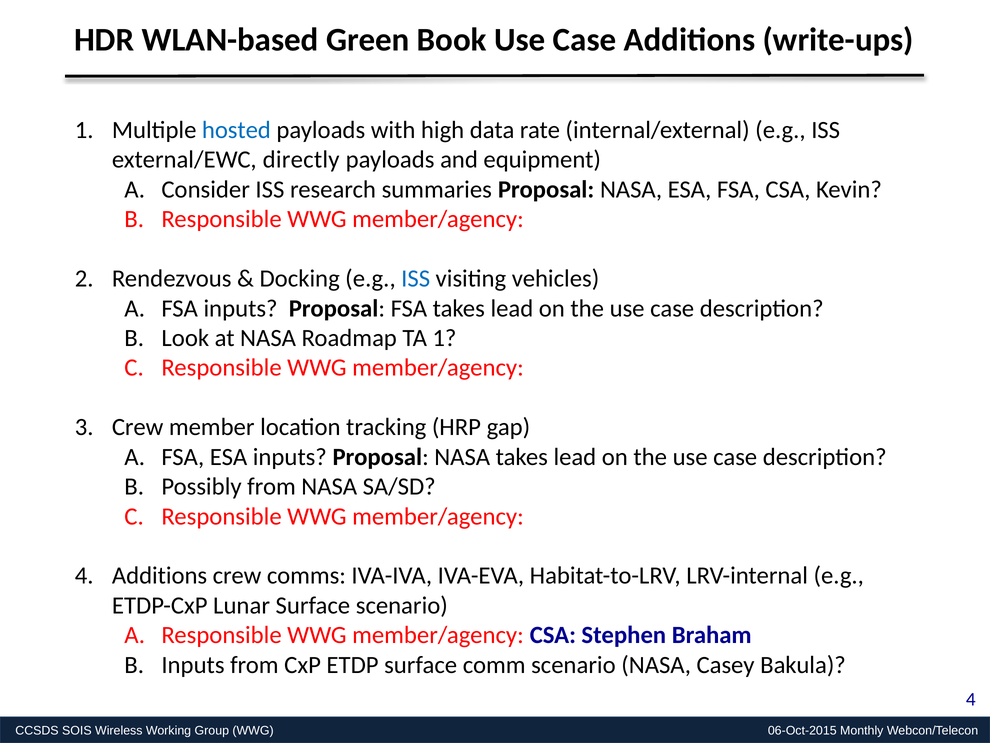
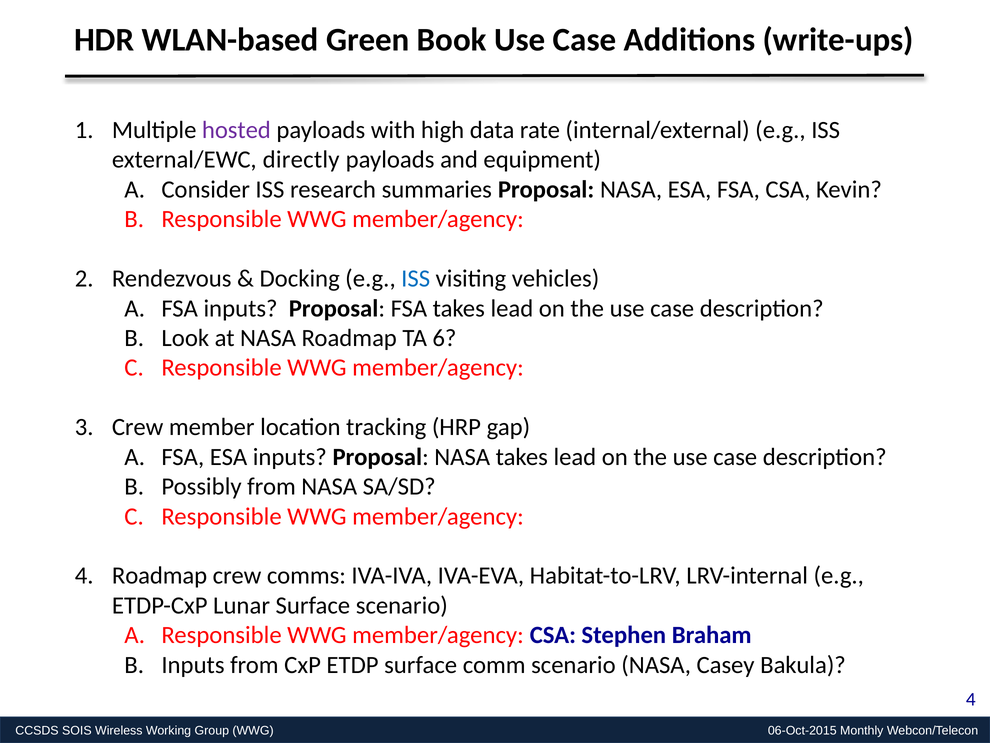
hosted colour: blue -> purple (236, 130)
TA 1: 1 -> 6 (444, 338)
Additions: Additions -> Roadmap (160, 575)
